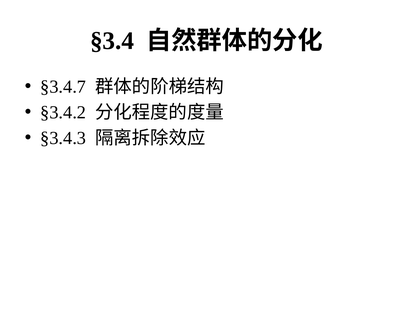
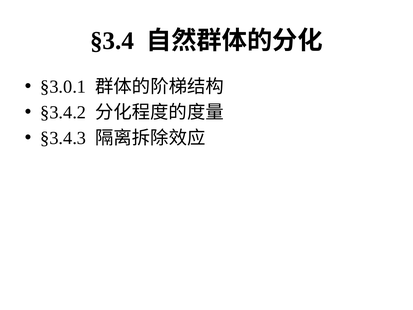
§3.4.7: §3.4.7 -> §3.0.1 (63, 87)
